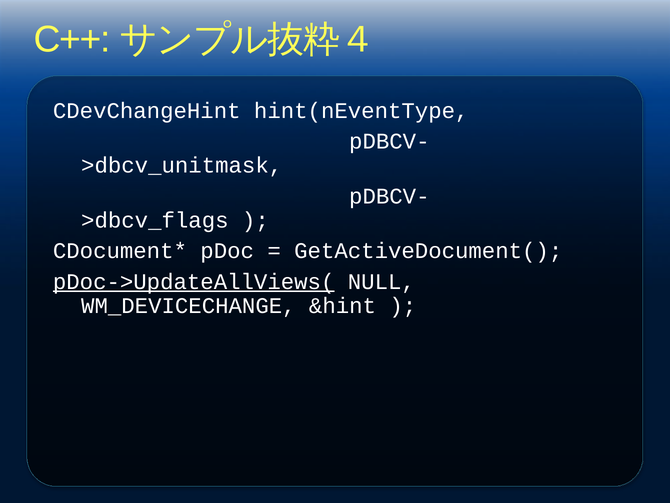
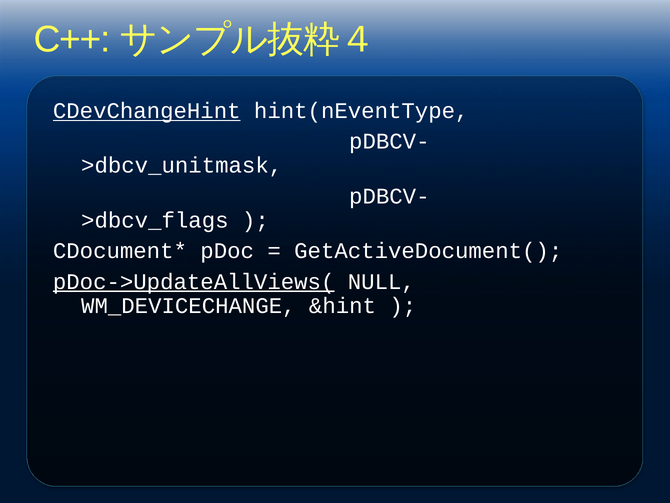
CDevChangeHint underline: none -> present (147, 111)
